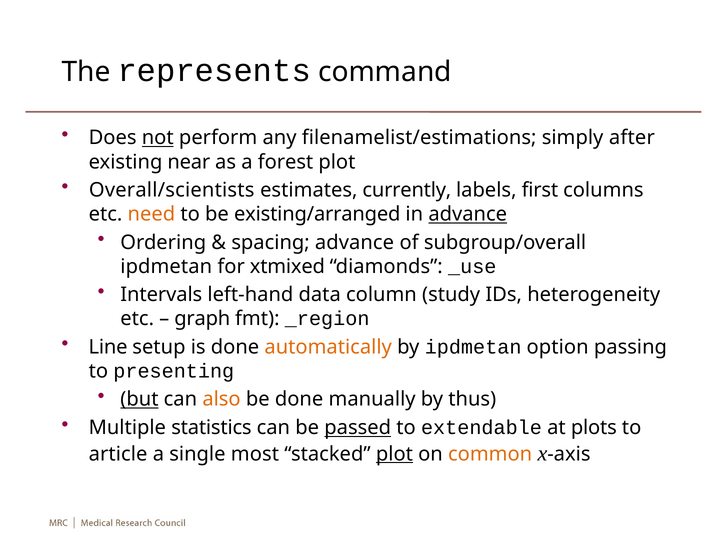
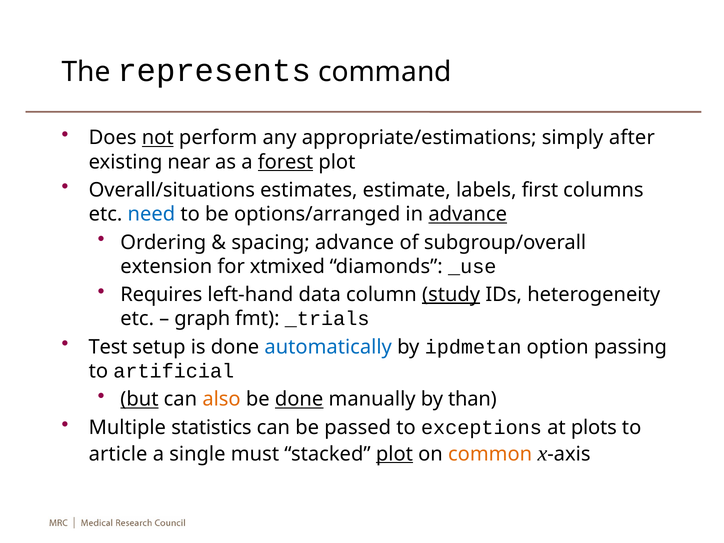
filenamelist/estimations: filenamelist/estimations -> appropriate/estimations (419, 138)
forest underline: none -> present (286, 162)
Overall/scientists: Overall/scientists -> Overall/situations (172, 190)
currently: currently -> estimate (407, 190)
need colour: orange -> blue (151, 214)
existing/arranged: existing/arranged -> options/arranged (317, 214)
ipdmetan: ipdmetan -> extension (166, 267)
Intervals: Intervals -> Requires (161, 295)
study underline: none -> present (451, 295)
_region: _region -> _trials (327, 319)
Line: Line -> Test (108, 347)
automatically colour: orange -> blue (328, 347)
presenting: presenting -> artificial (174, 371)
done underline: none -> present (299, 399)
thus: thus -> than (472, 399)
passed underline: present -> none (358, 428)
extendable: extendable -> exceptions (481, 428)
most: most -> must (255, 454)
